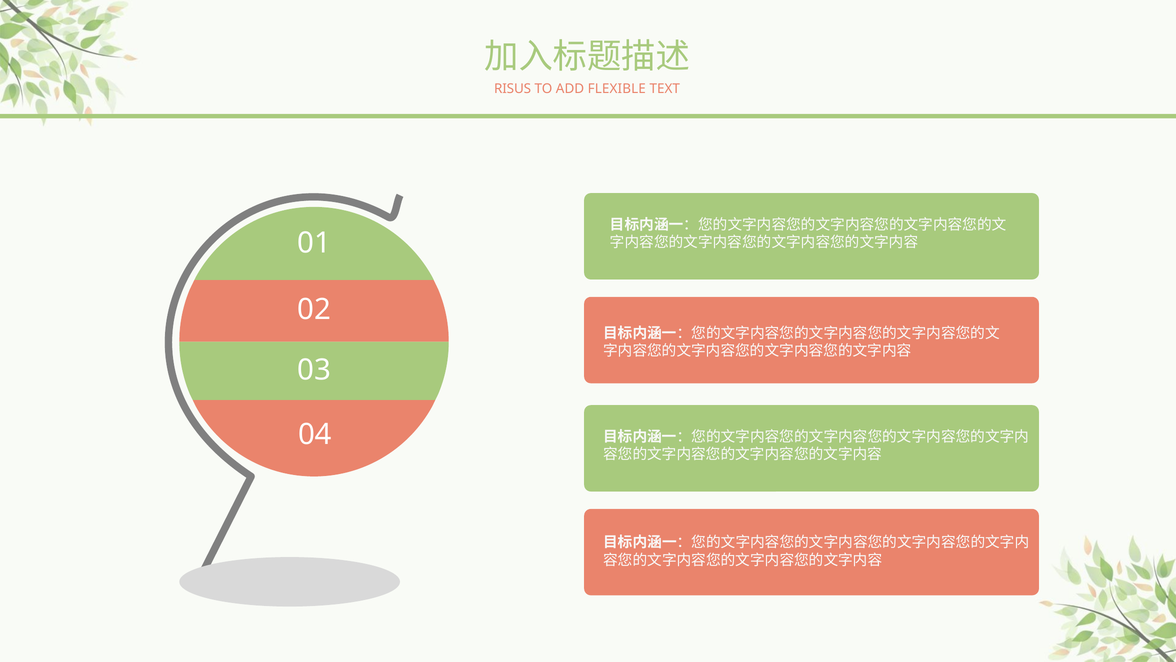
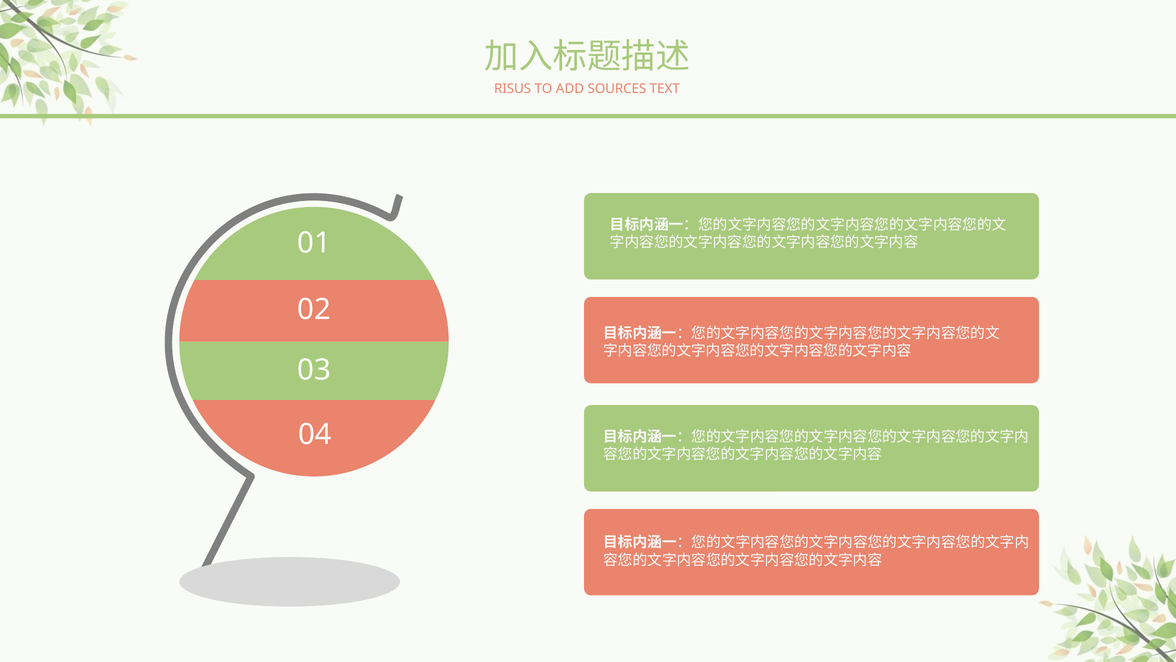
FLEXIBLE: FLEXIBLE -> SOURCES (617, 89)
